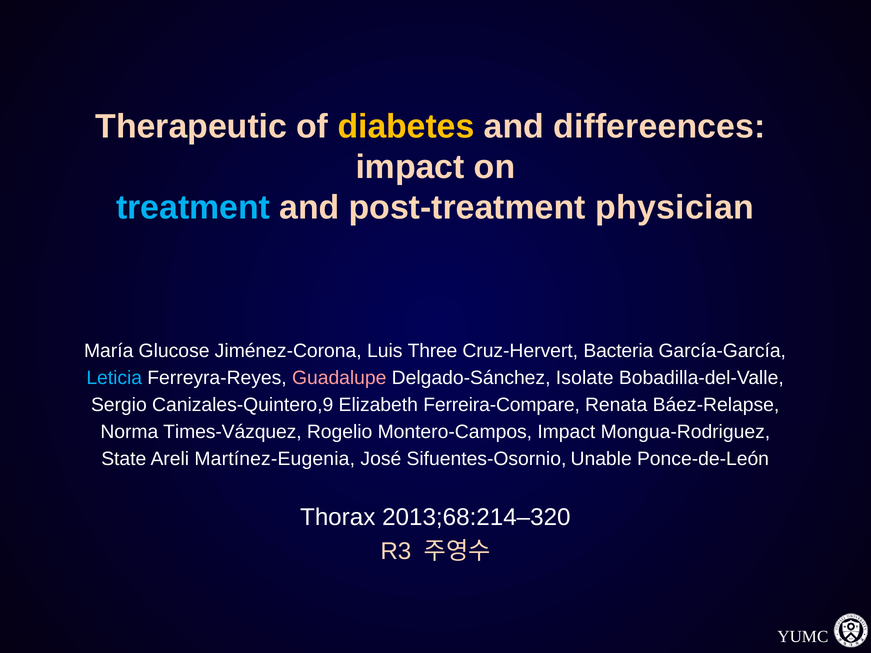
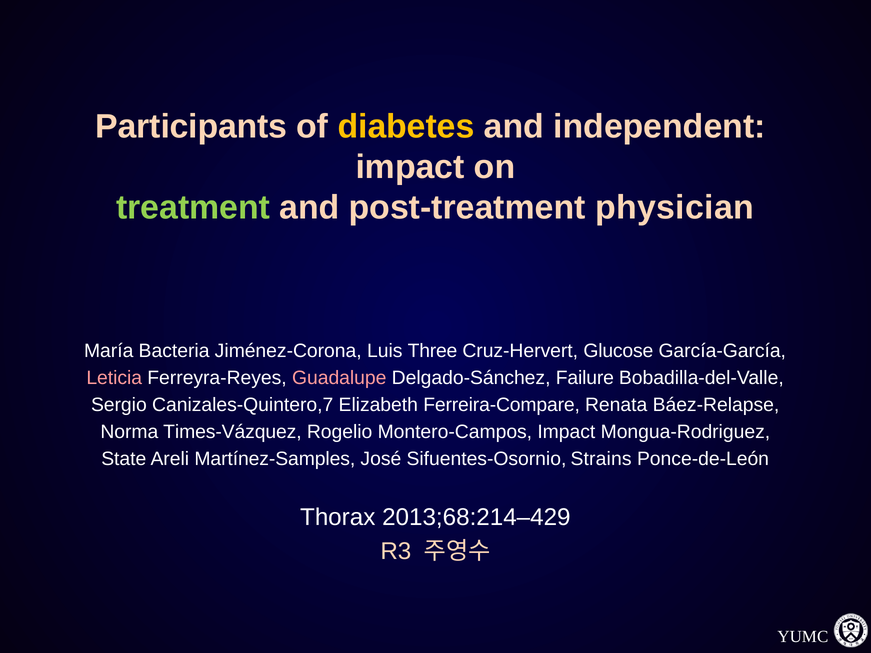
Therapeutic: Therapeutic -> Participants (191, 126)
differeences: differeences -> independent (659, 126)
treatment colour: light blue -> light green (193, 208)
Glucose: Glucose -> Bacteria (174, 351)
Bacteria: Bacteria -> Glucose (618, 351)
Leticia colour: light blue -> pink (114, 378)
Isolate: Isolate -> Failure (585, 378)
Canizales-Quintero,9: Canizales-Quintero,9 -> Canizales-Quintero,7 (243, 405)
Martínez-Eugenia: Martínez-Eugenia -> Martínez-Samples (275, 459)
Unable: Unable -> Strains (601, 459)
2013;68:214–320: 2013;68:214–320 -> 2013;68:214–429 (476, 517)
